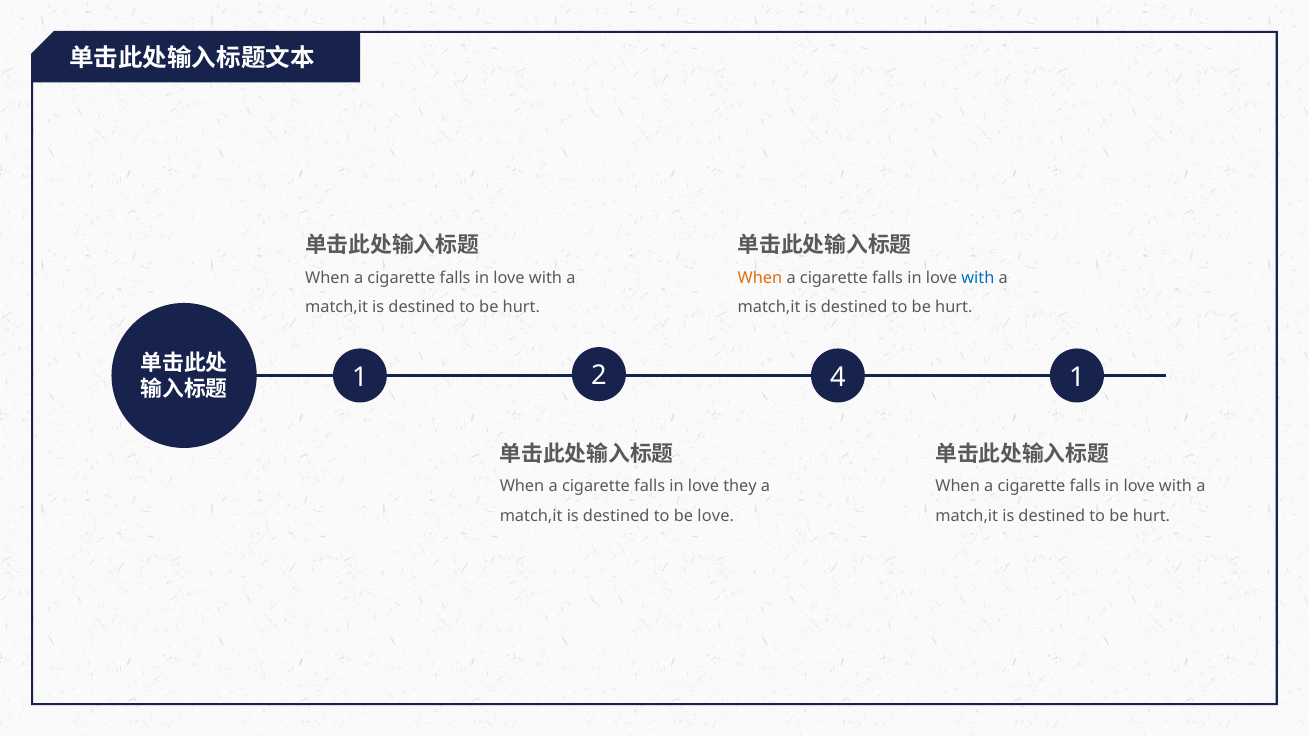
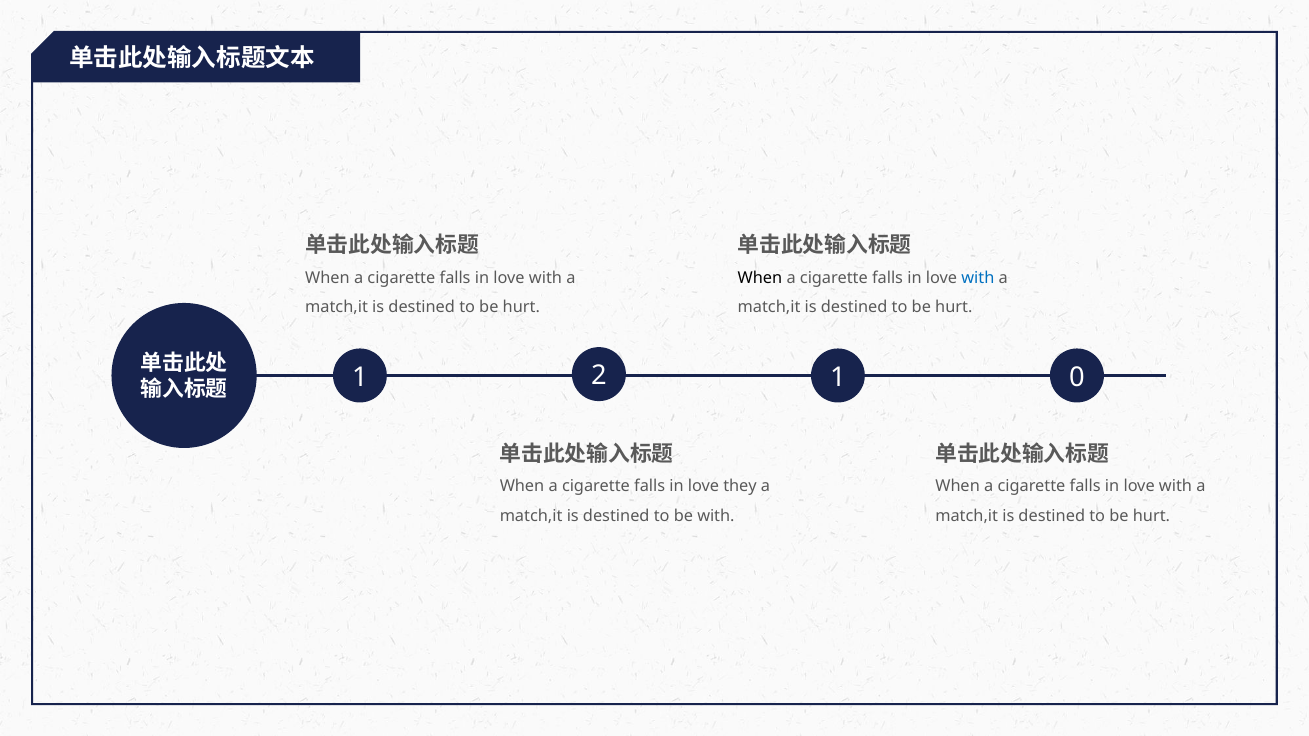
When colour: orange -> black (760, 278)
2 1: 1 -> 0 (1077, 378)
1 4: 4 -> 1 (838, 378)
be love: love -> with (716, 516)
